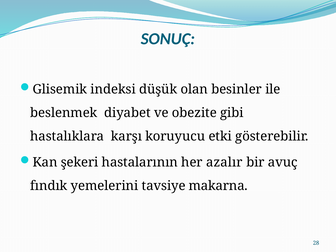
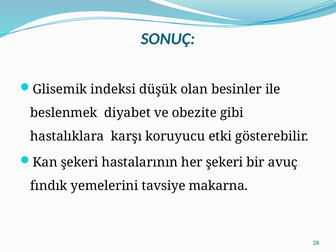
her azalır: azalır -> şekeri (225, 162)
